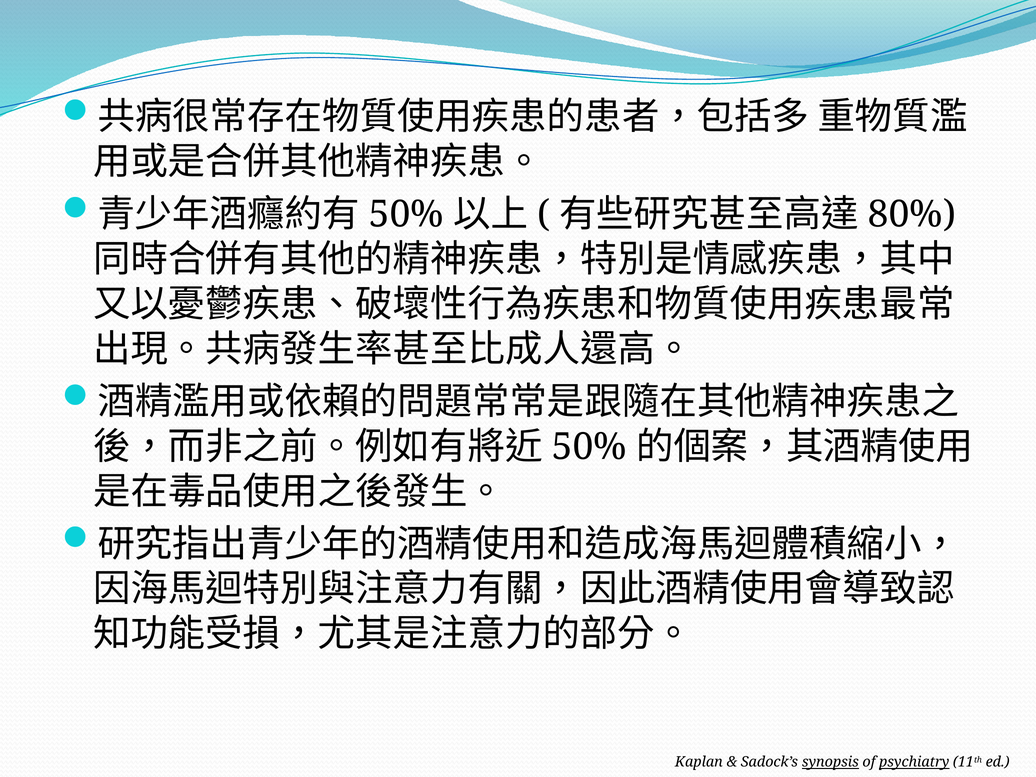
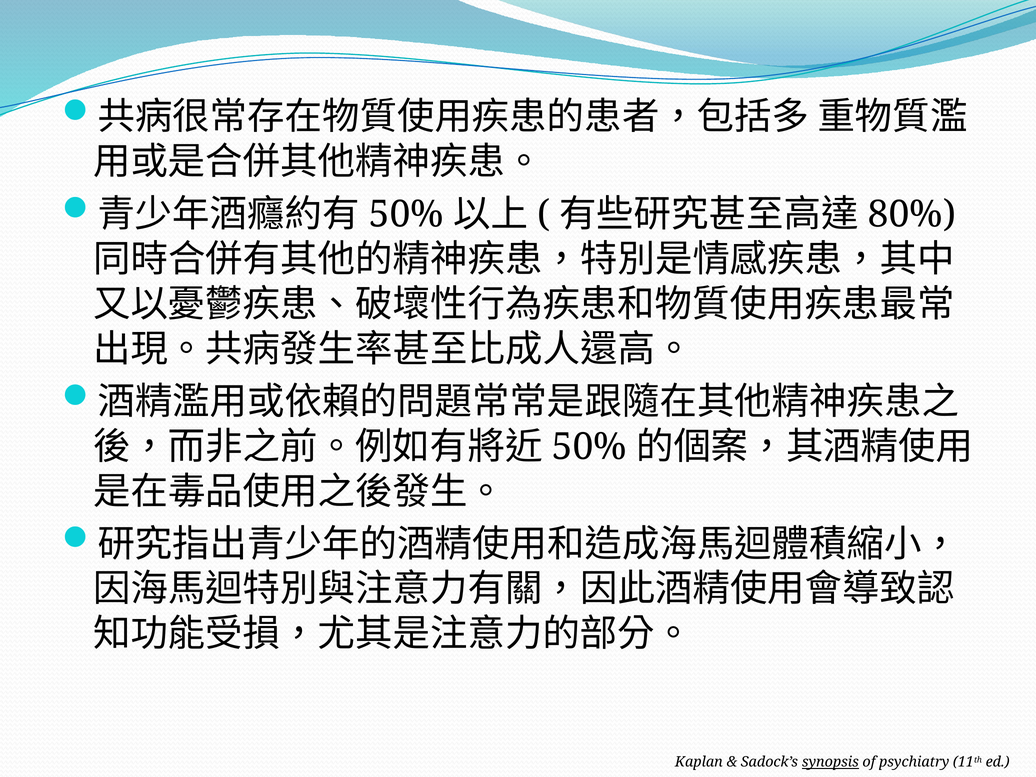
psychiatry underline: present -> none (914, 762)
